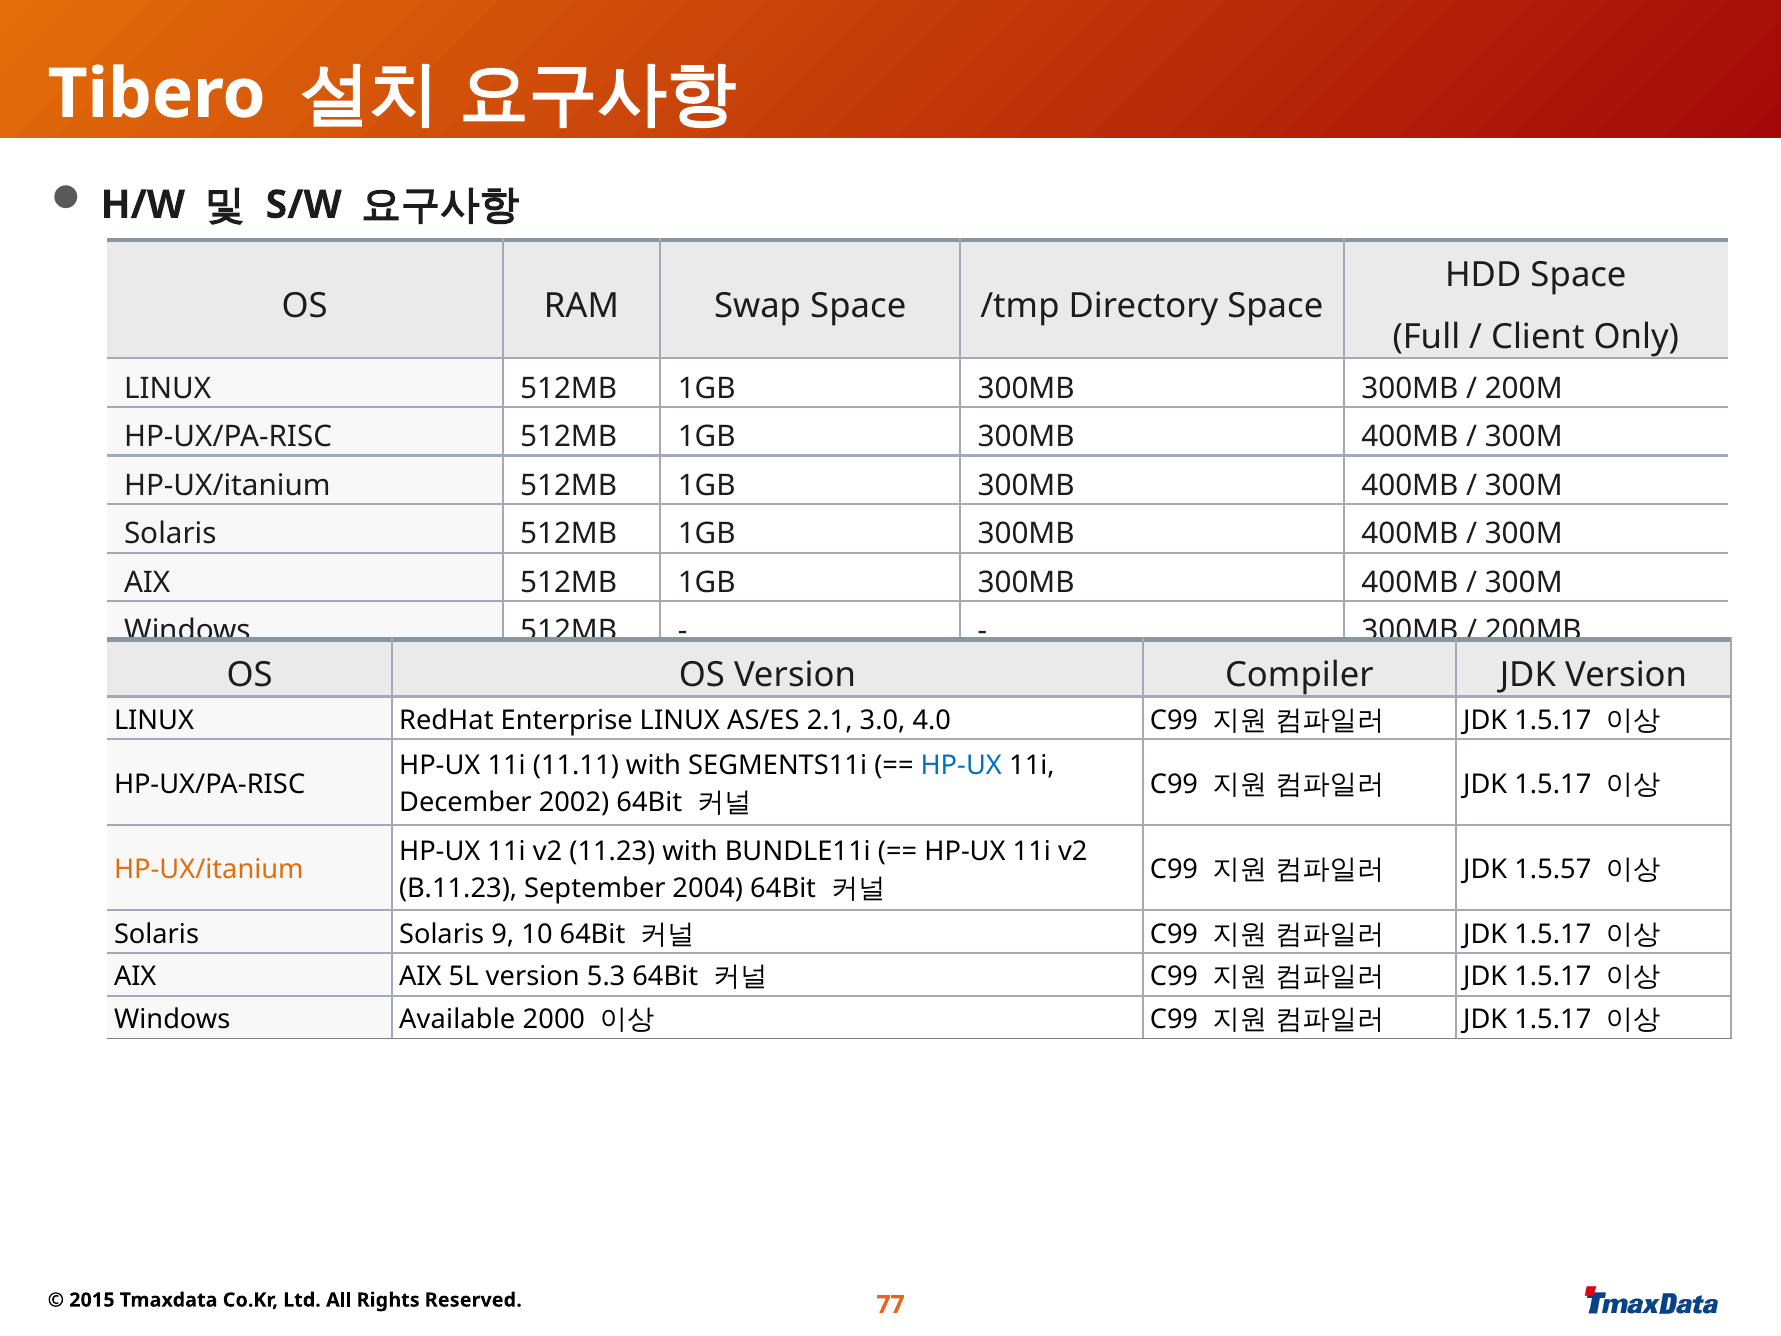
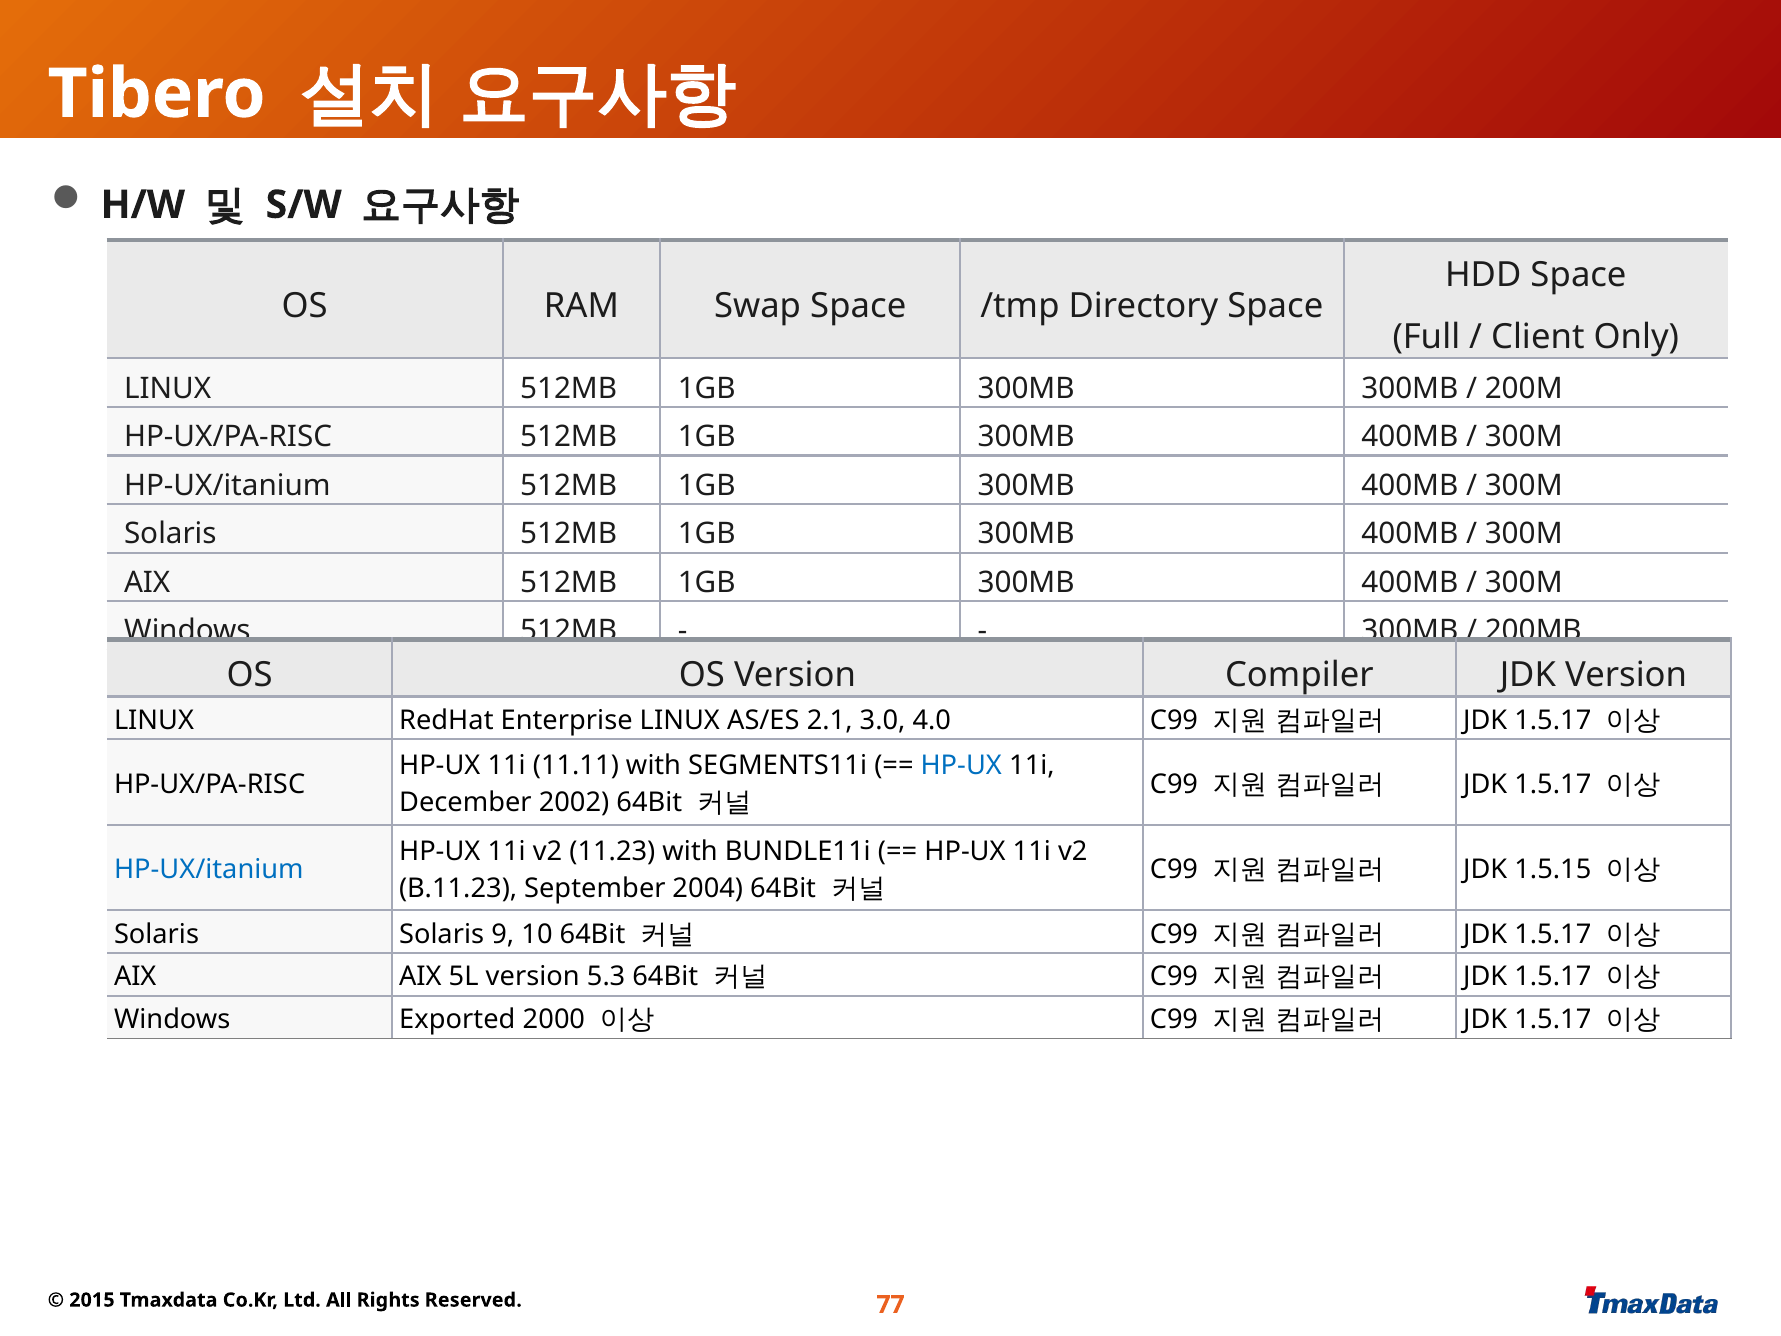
HP-UX/itanium colour: orange -> blue (209, 870)
1.5.57: 1.5.57 -> 1.5.15 (1553, 870)
Available: Available -> Exported (457, 1019)
